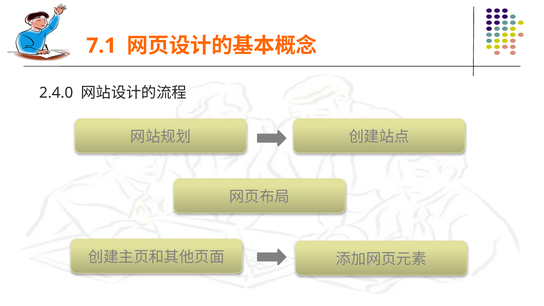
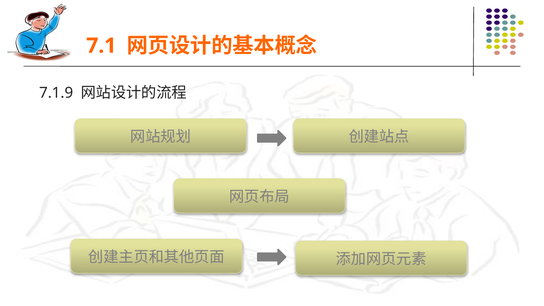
2.4.0: 2.4.0 -> 7.1.9 (56, 93)
